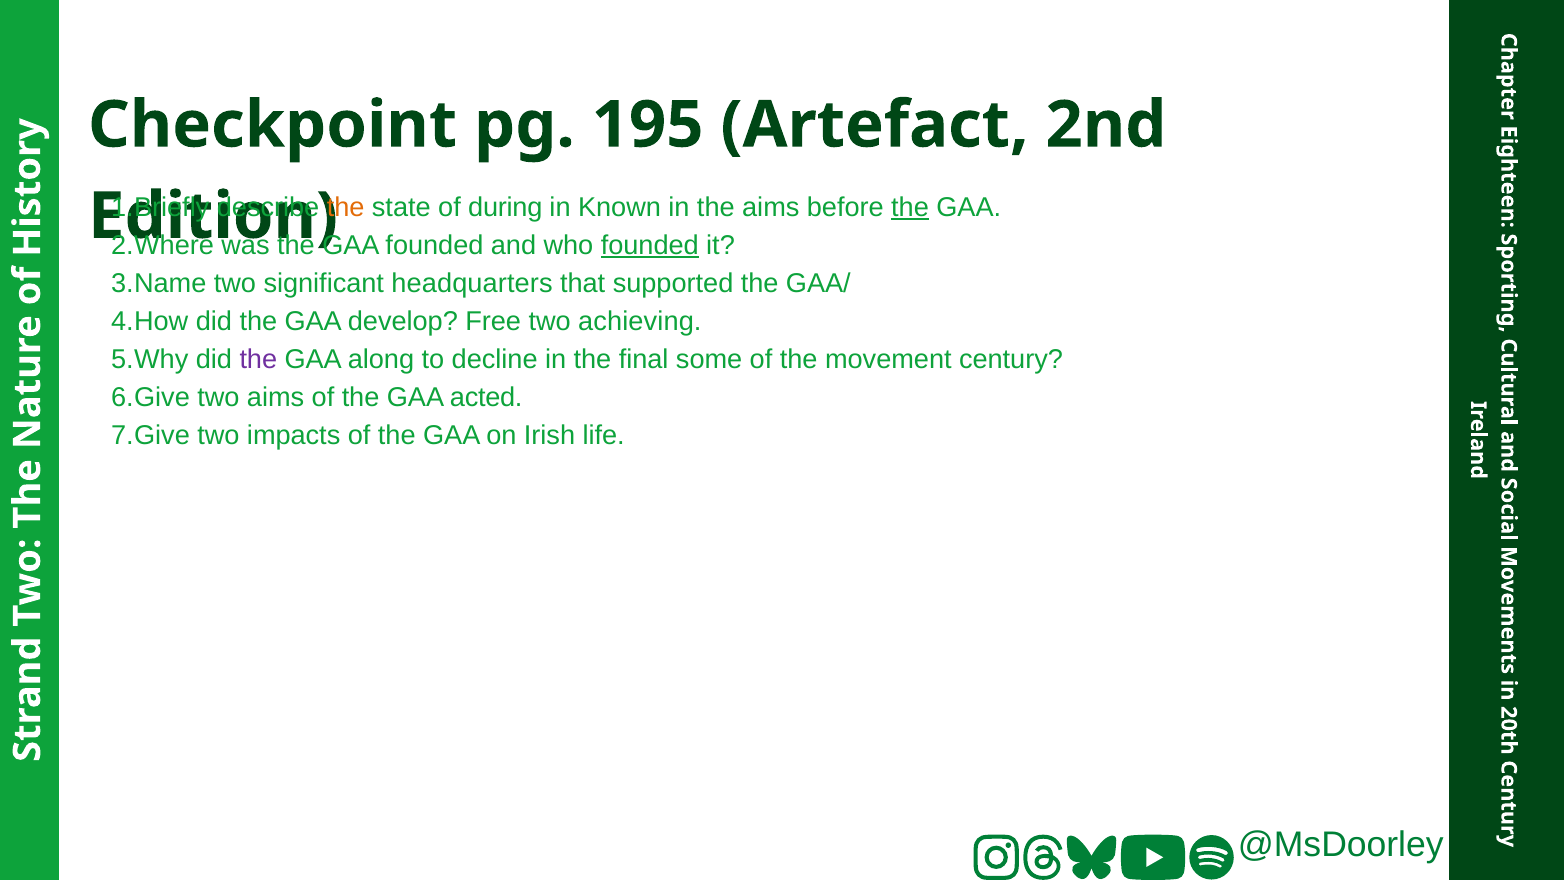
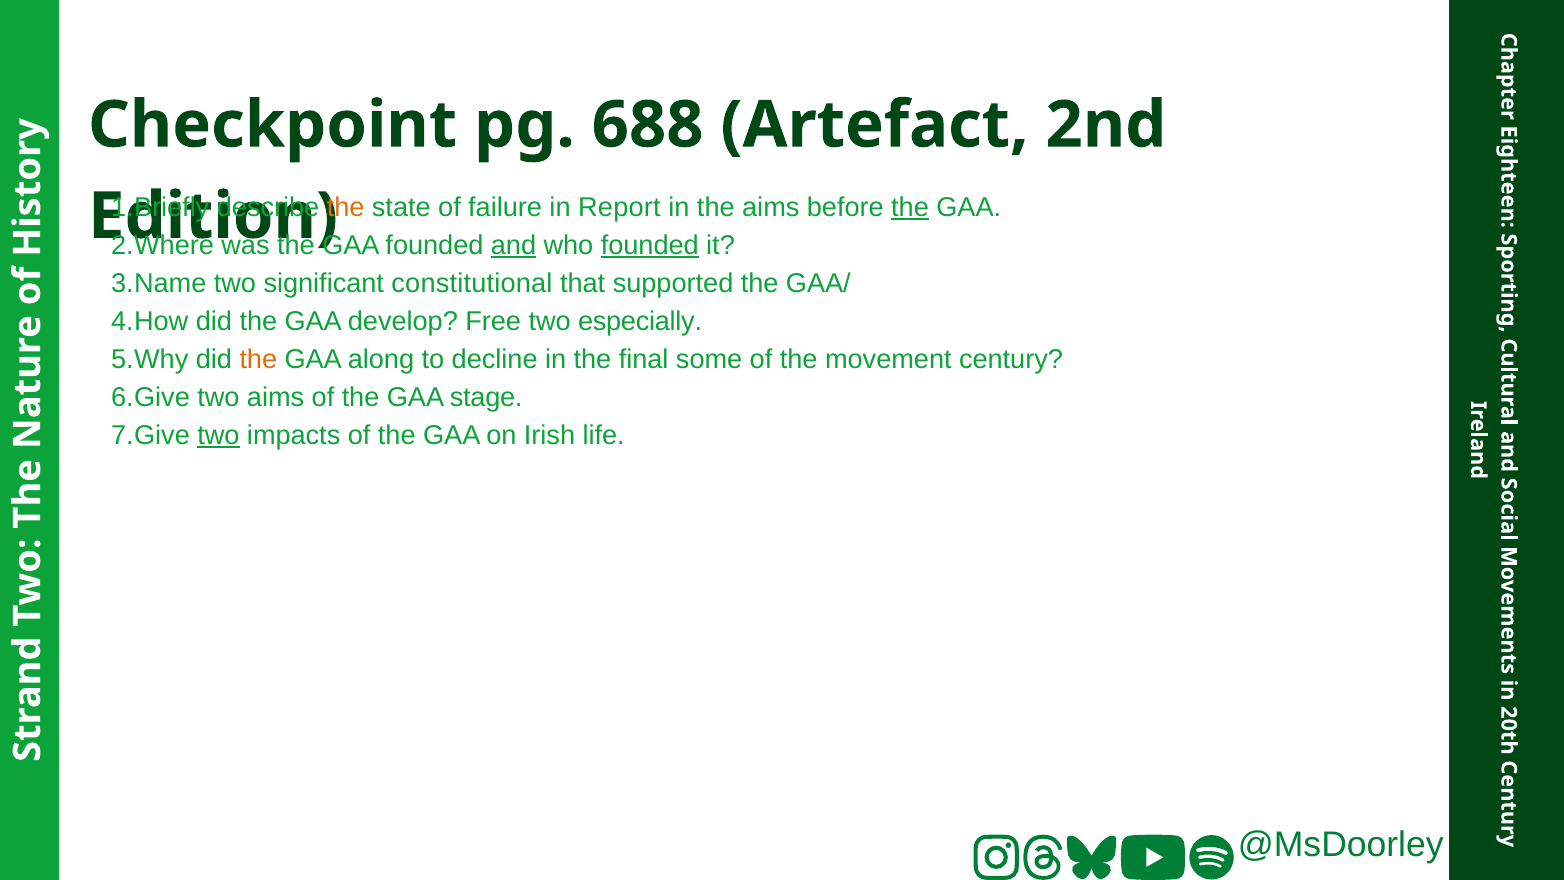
195: 195 -> 688 (648, 125)
during: during -> failure (505, 207)
Known: Known -> Report (619, 207)
and underline: none -> present (514, 245)
headquarters: headquarters -> constitutional (472, 283)
achieving: achieving -> especially (640, 321)
the colour: purple -> orange (258, 359)
acted: acted -> stage (486, 397)
two underline: none -> present (218, 435)
